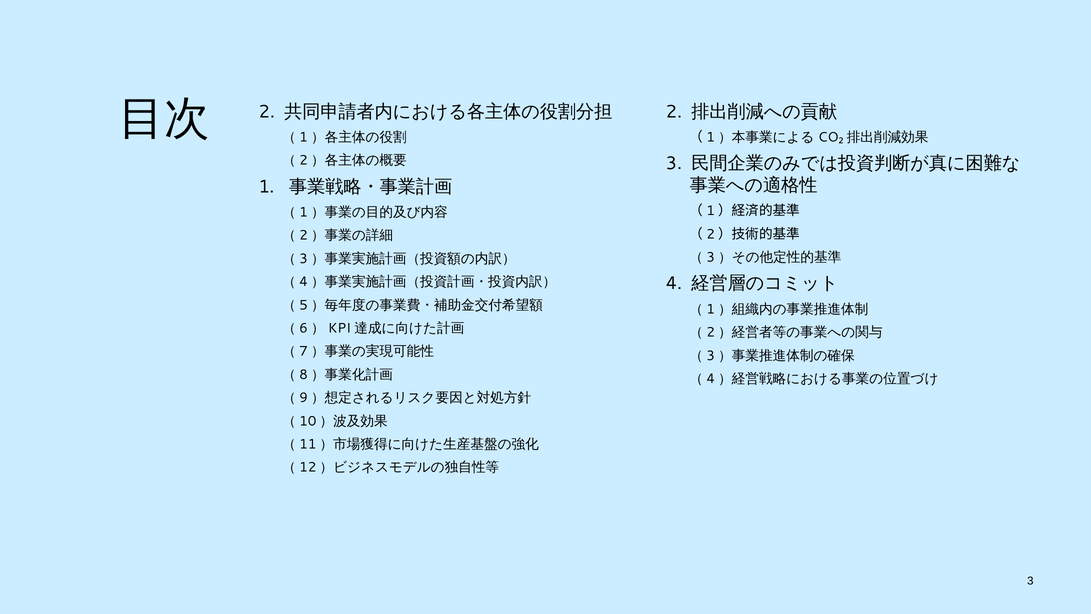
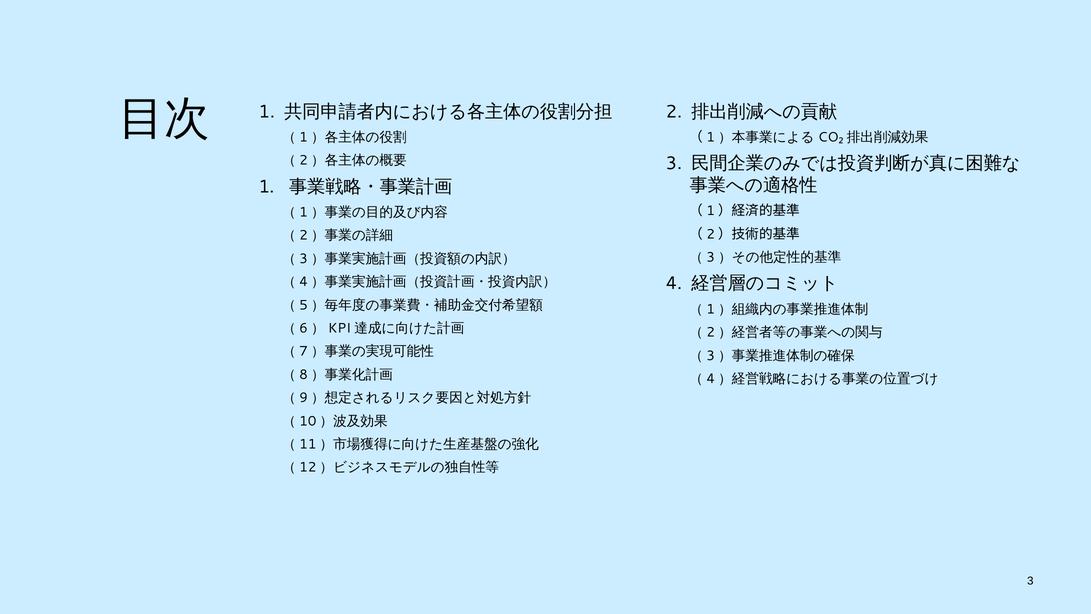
2: 2 -> 1 (267, 111)
